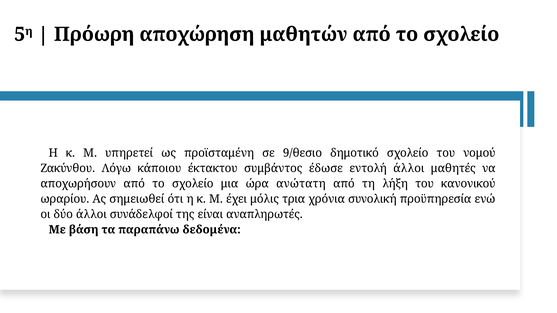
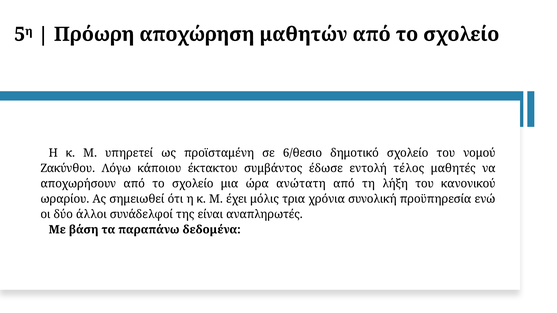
9/θεσιο: 9/θεσιο -> 6/θεσιο (302, 153)
εντολή άλλοι: άλλοι -> τέλος (409, 168)
